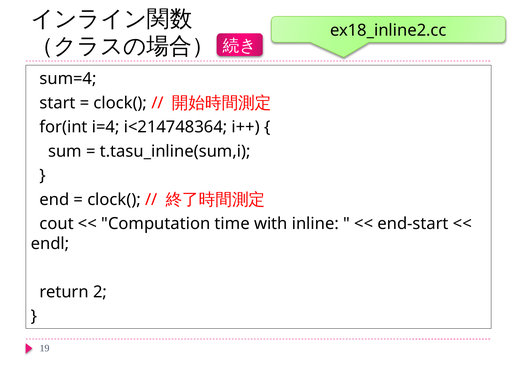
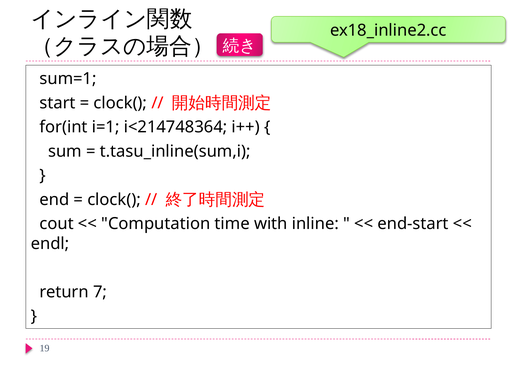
sum=4: sum=4 -> sum=1 (68, 79)
i=4: i=4 -> i=1 (106, 127)
2: 2 -> 7 (100, 292)
